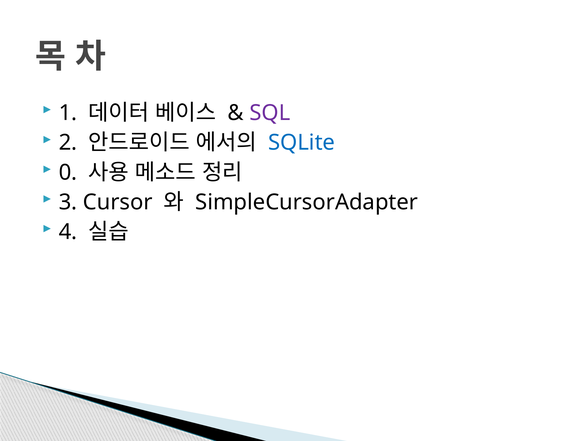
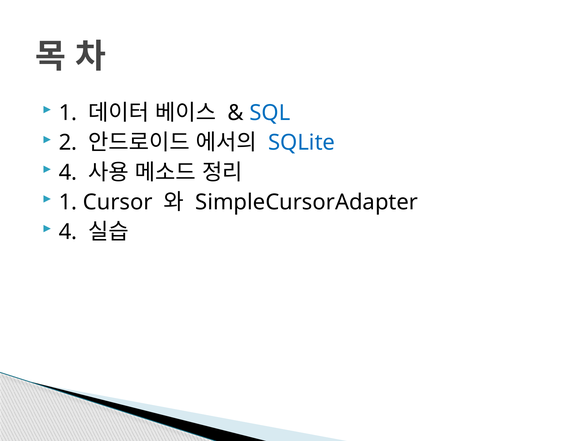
SQL colour: purple -> blue (270, 113)
0: 0 -> 4 (68, 172)
3: 3 -> 1 (68, 202)
